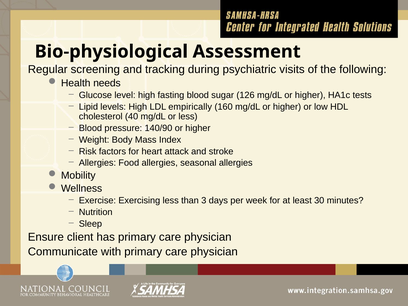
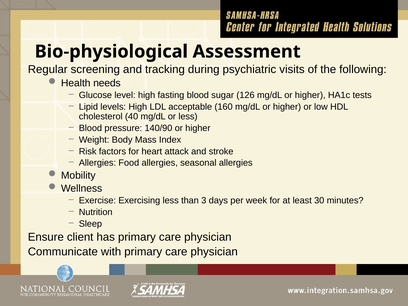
empirically: empirically -> acceptable (190, 107)
